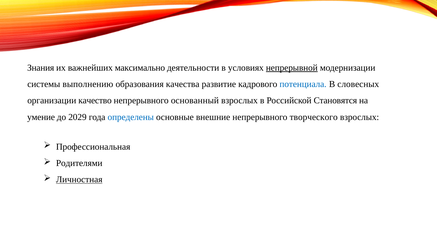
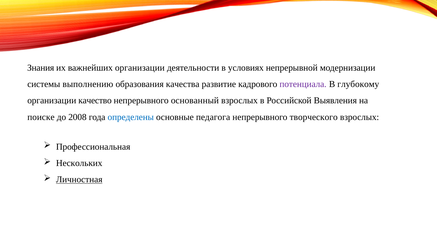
важнейших максимально: максимально -> организации (140, 68)
непрерывной underline: present -> none (292, 68)
потенциала colour: blue -> purple (303, 84)
словесных: словесных -> глубокому (358, 84)
Становятся: Становятся -> Выявления (335, 101)
умение: умение -> поиске (41, 117)
2029: 2029 -> 2008 (77, 117)
внешние: внешние -> педагога (213, 117)
Родителями: Родителями -> Нескольких (79, 163)
